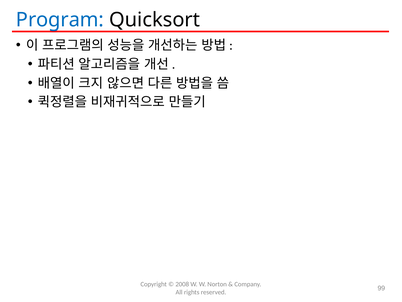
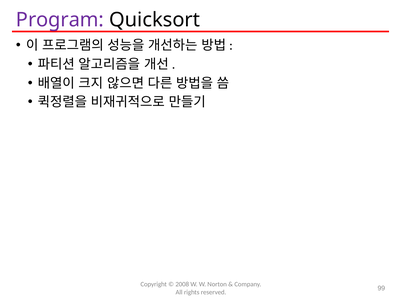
Program colour: blue -> purple (60, 20)
